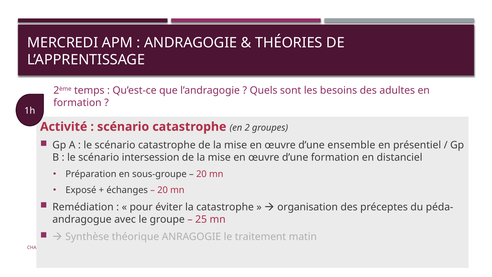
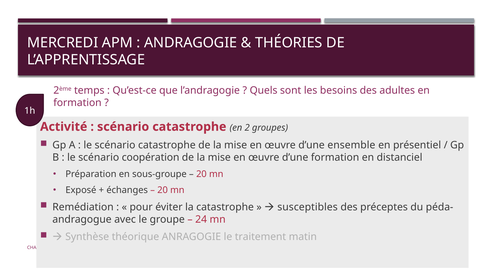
intersession: intersession -> coopération (151, 157)
organisation: organisation -> susceptibles (308, 207)
25: 25 -> 24 (201, 219)
